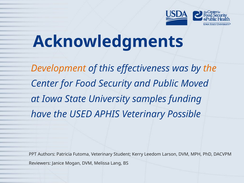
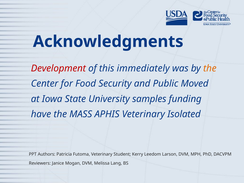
Development colour: orange -> red (58, 68)
effectiveness: effectiveness -> immediately (143, 68)
USED: USED -> MASS (81, 114)
Possible: Possible -> Isolated (184, 114)
